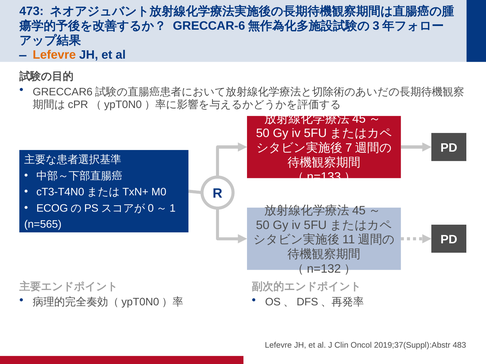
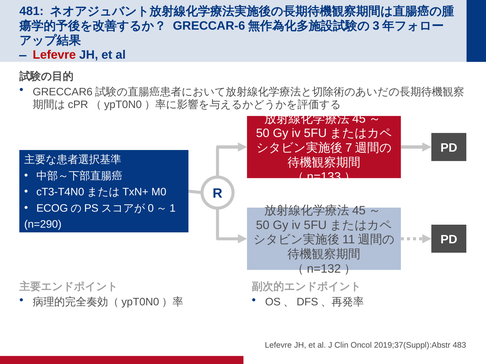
473: 473 -> 481 (32, 11)
Lefevre colour: orange -> red (54, 55)
n=565: n=565 -> n=290 (43, 225)
